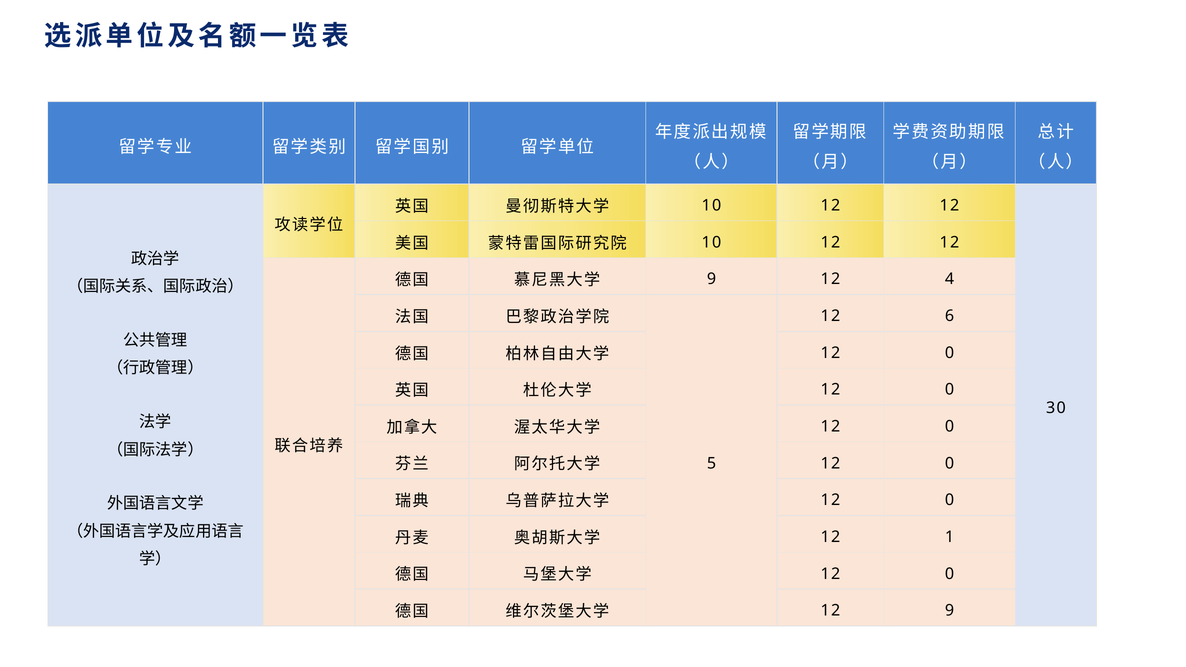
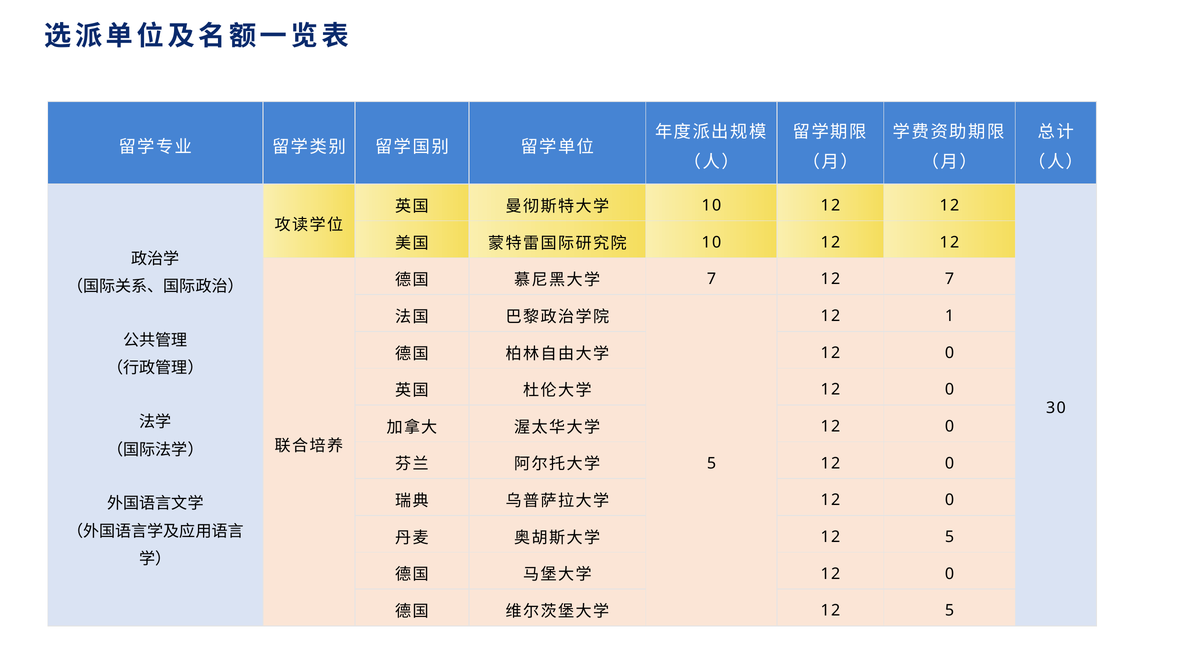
9: 9 -> 7 (712, 279)
12 4: 4 -> 7 (950, 279)
6: 6 -> 1 (950, 316)
1: 1 -> 5 (950, 537)
9: 9 -> 5 (950, 611)
